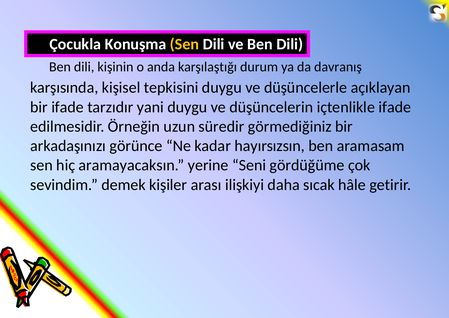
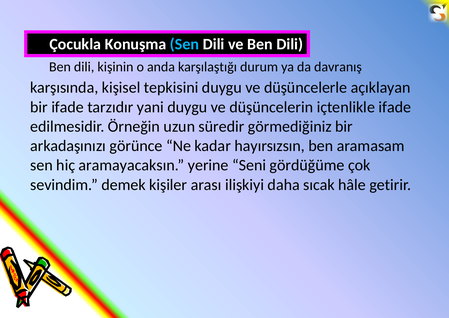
Sen colour: yellow -> light blue (185, 44)
